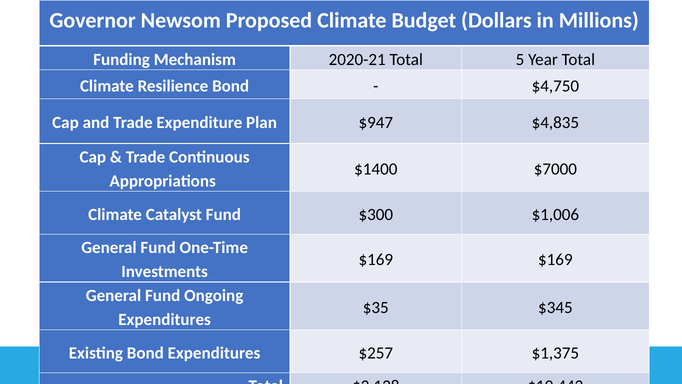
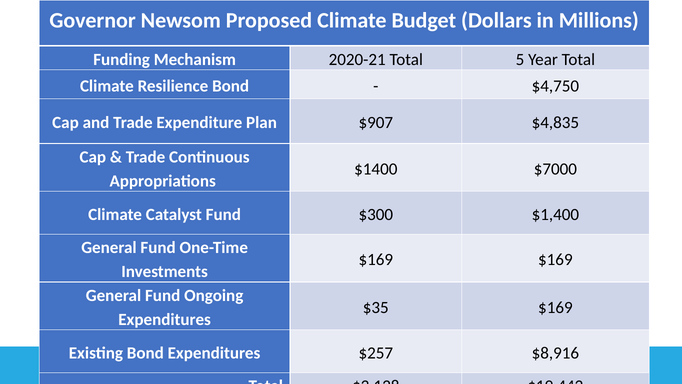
$947: $947 -> $907 (376, 123)
$1,006: $1,006 -> $1,400 (555, 214)
$35 $345: $345 -> $169 (555, 307)
$1,375: $1,375 -> $8,916 (555, 353)
